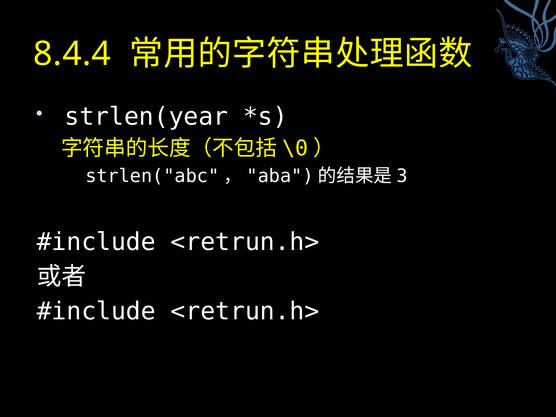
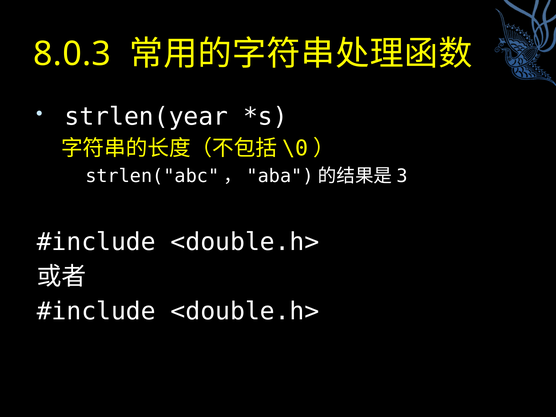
8.4.4: 8.4.4 -> 8.0.3 (72, 54)
<retrun.h>: <retrun.h> -> <double.h> (245, 242)
<retrun.h>: <retrun.h> -> <double.h> (245, 311)
